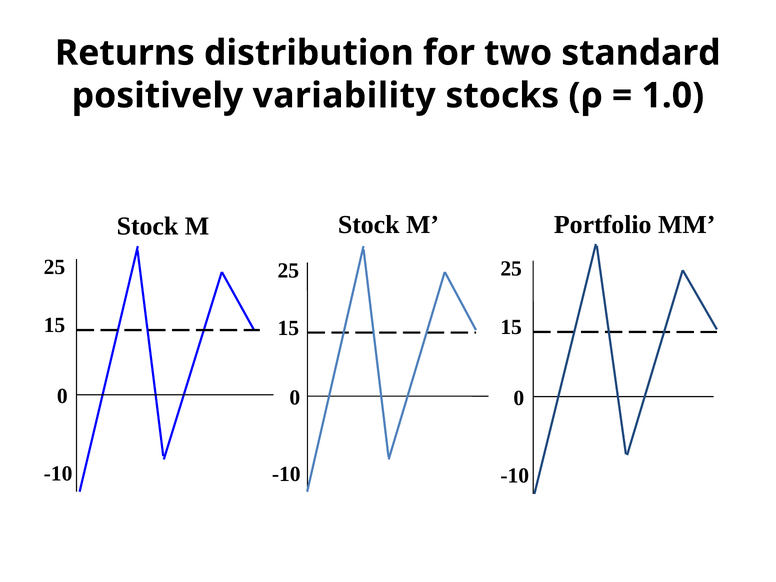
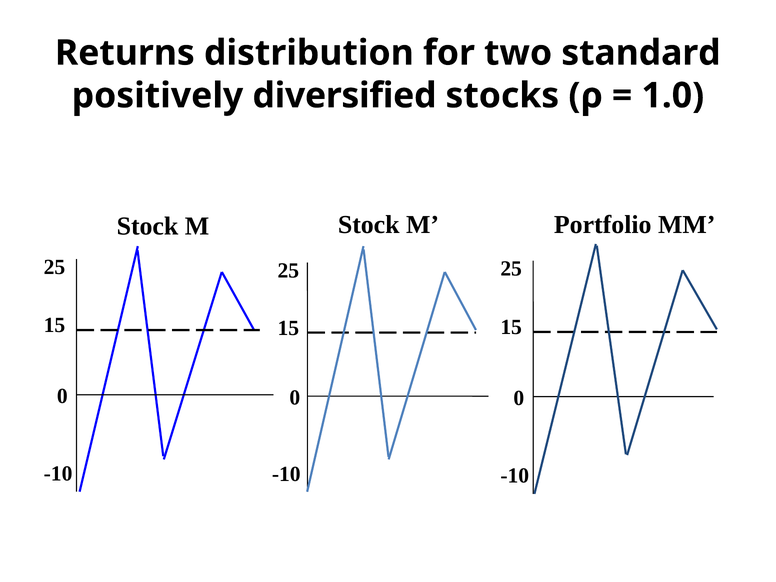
variability: variability -> diversified (344, 96)
